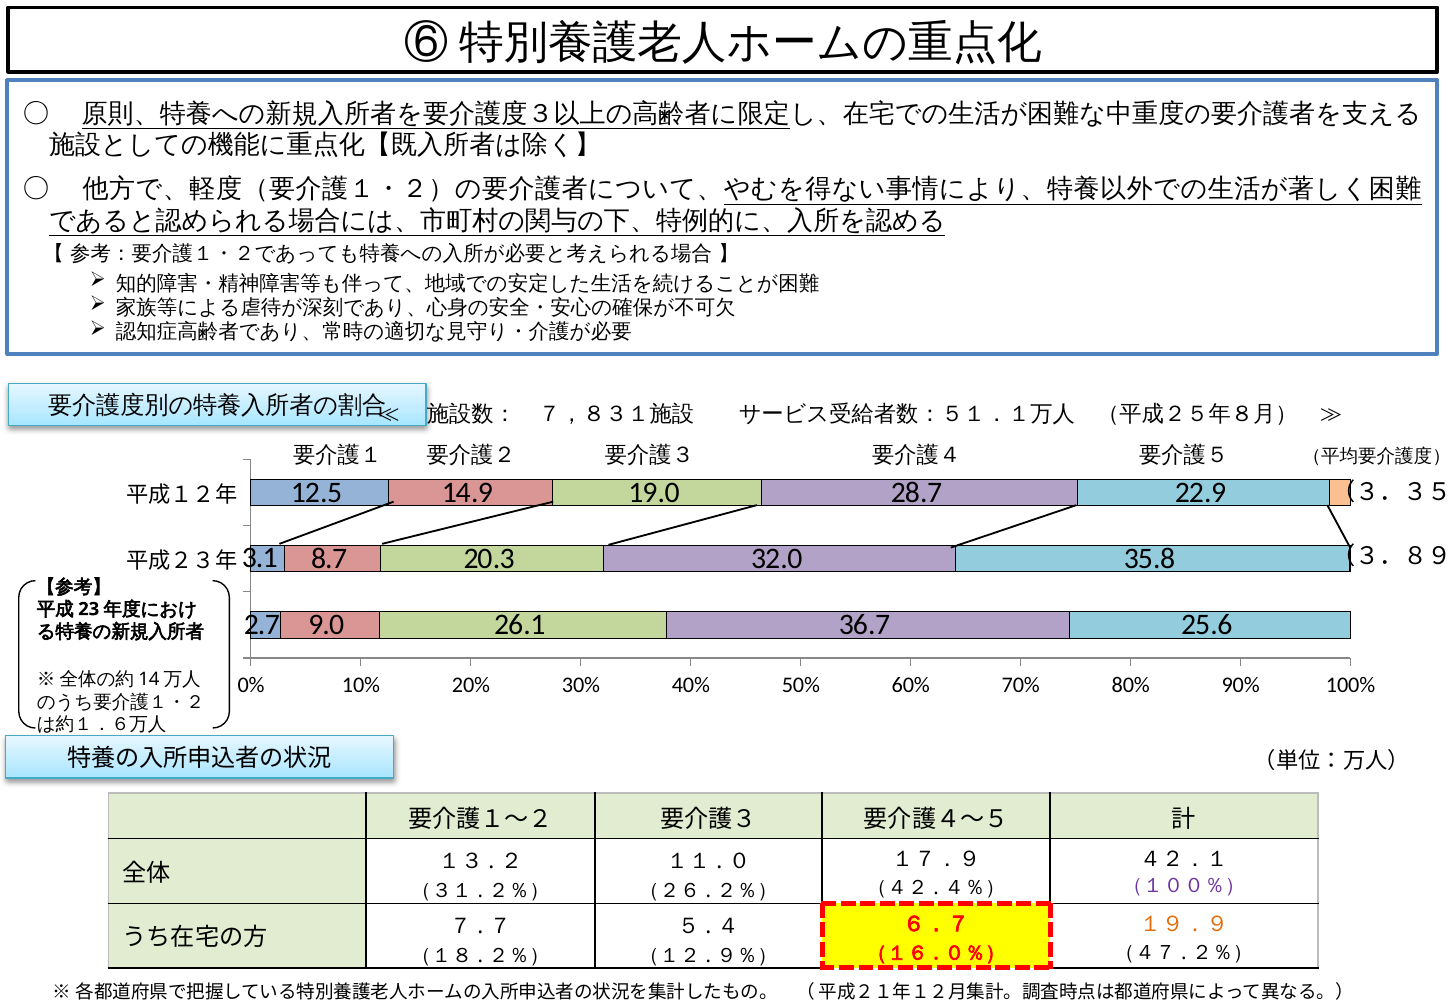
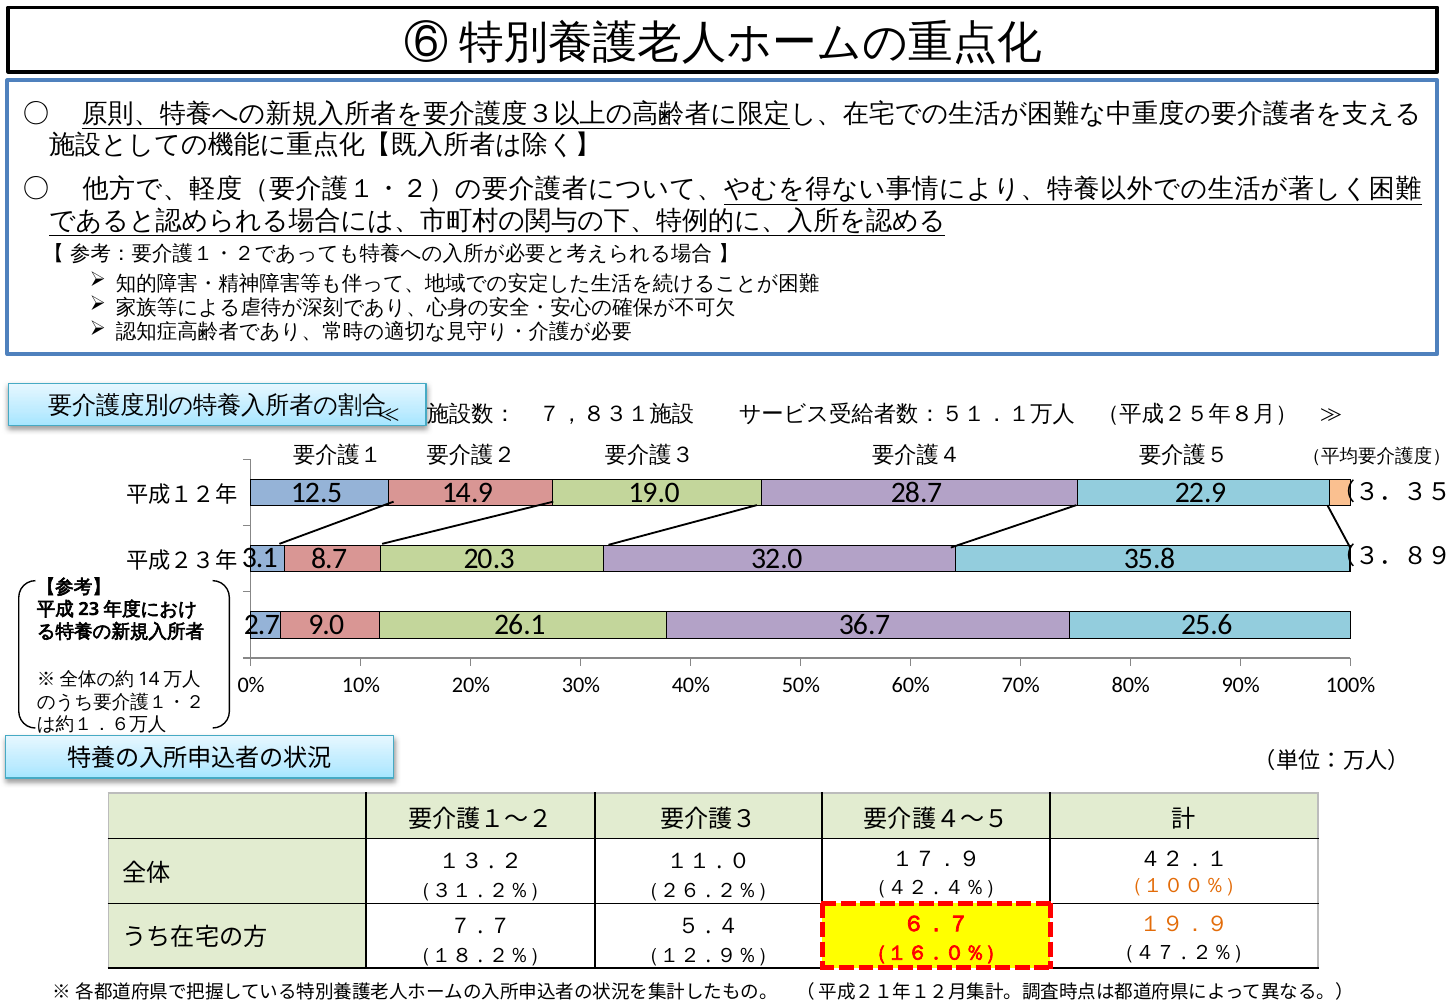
（１００％） colour: purple -> orange (1184, 886)
